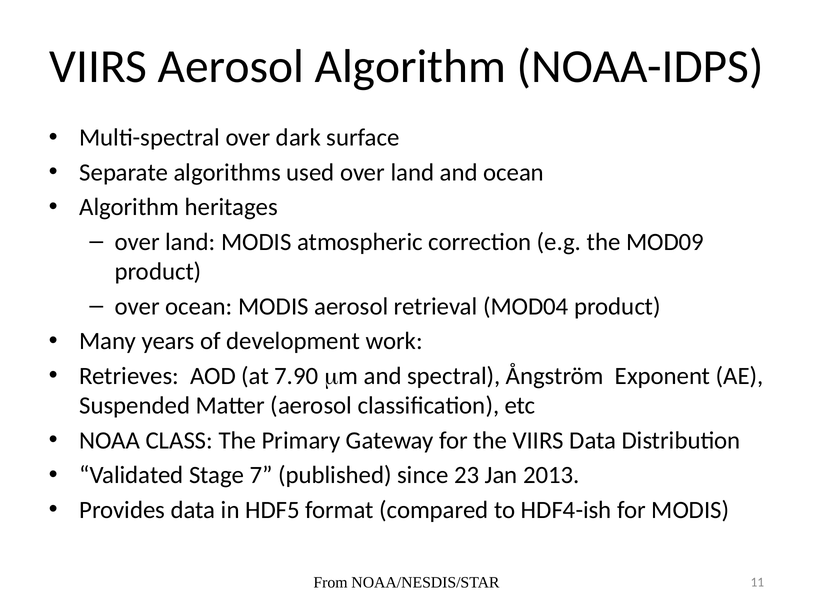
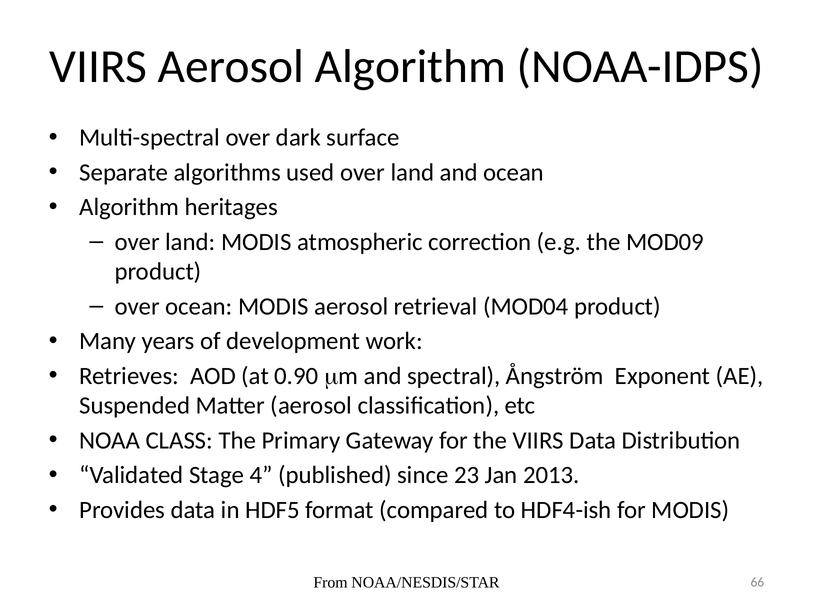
7.90: 7.90 -> 0.90 (296, 376)
7: 7 -> 4 (261, 475)
11: 11 -> 66 (757, 582)
